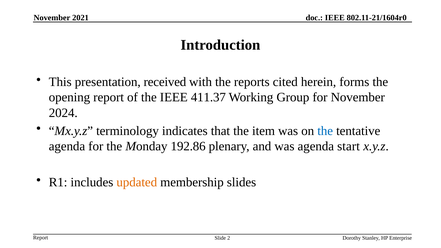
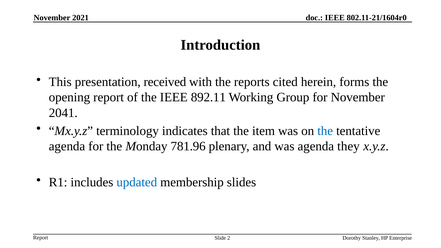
411.37: 411.37 -> 892.11 (208, 97)
2024: 2024 -> 2041 (63, 113)
192.86: 192.86 -> 781.96 (188, 146)
start: start -> they (349, 146)
updated colour: orange -> blue (137, 182)
